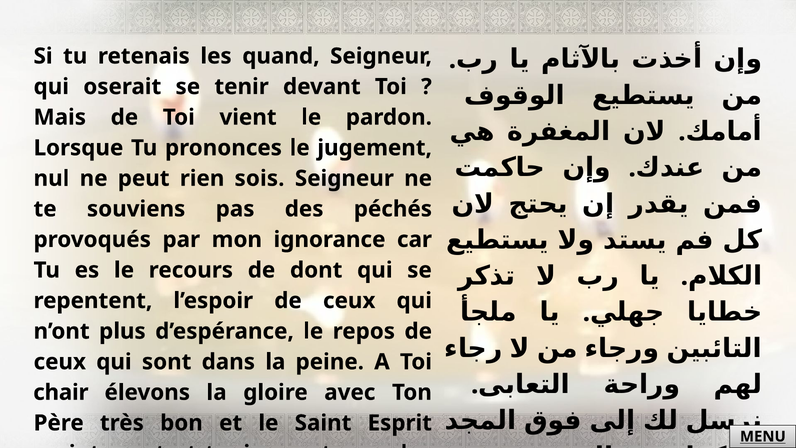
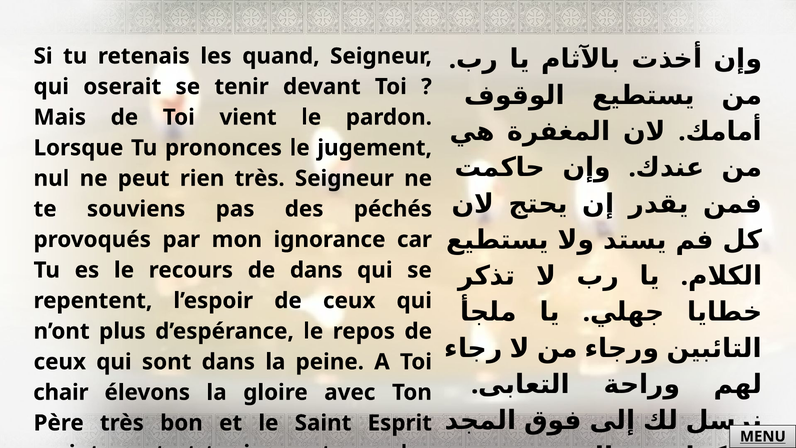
rien sois: sois -> très (260, 178)
de dont: dont -> dans (316, 270)
